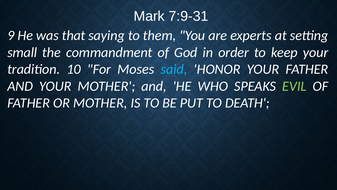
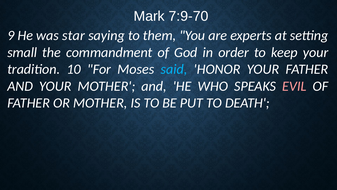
7:9-31: 7:9-31 -> 7:9-70 (188, 16)
that: that -> star (74, 35)
EVIL colour: light green -> pink (294, 86)
